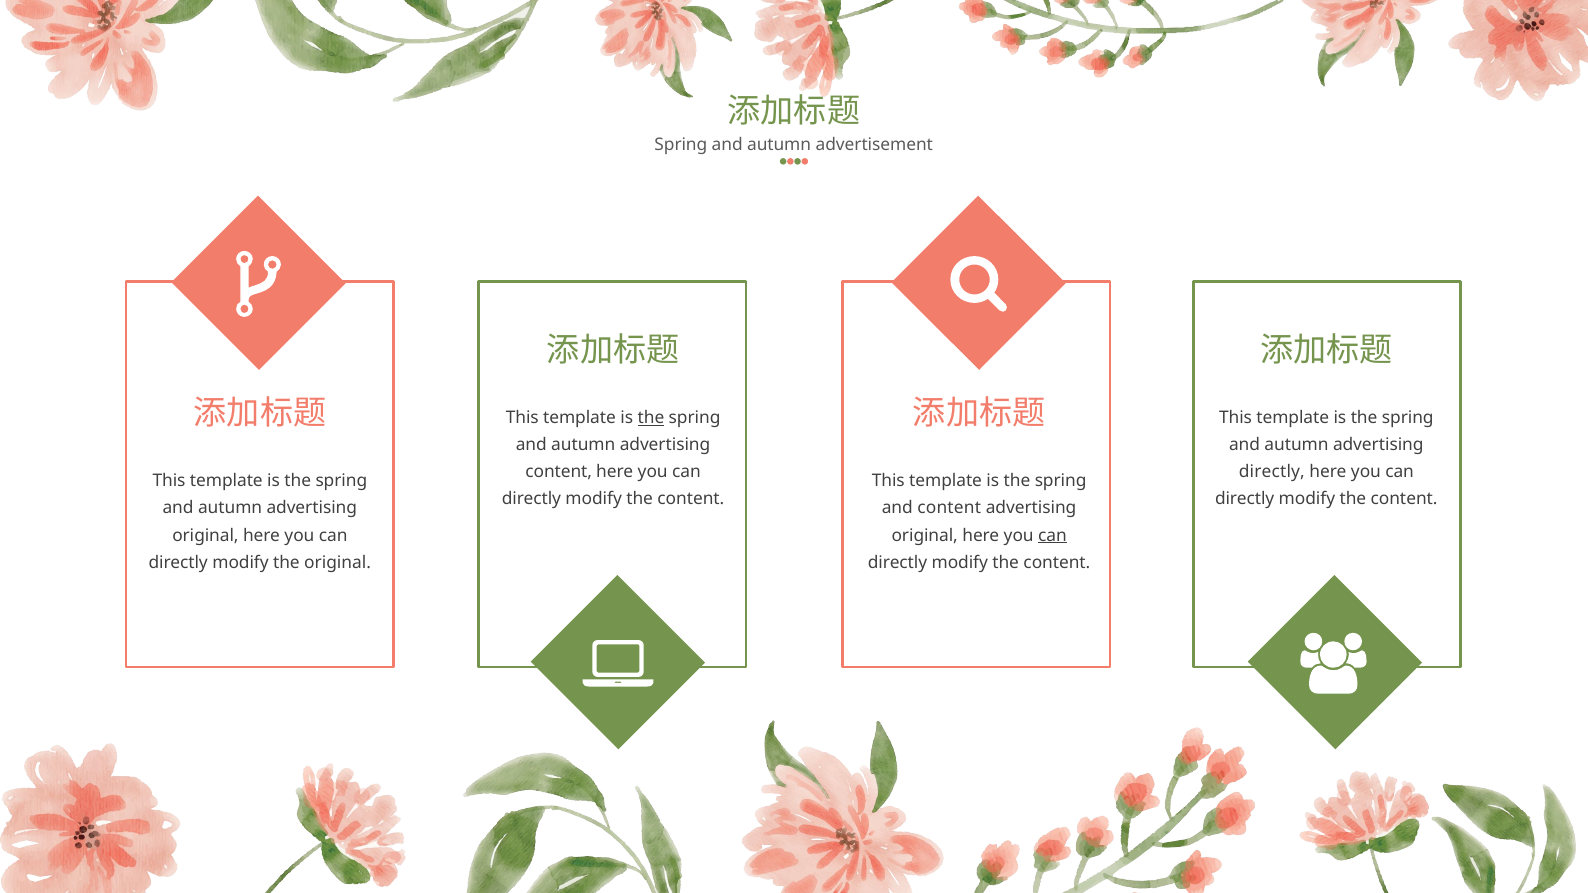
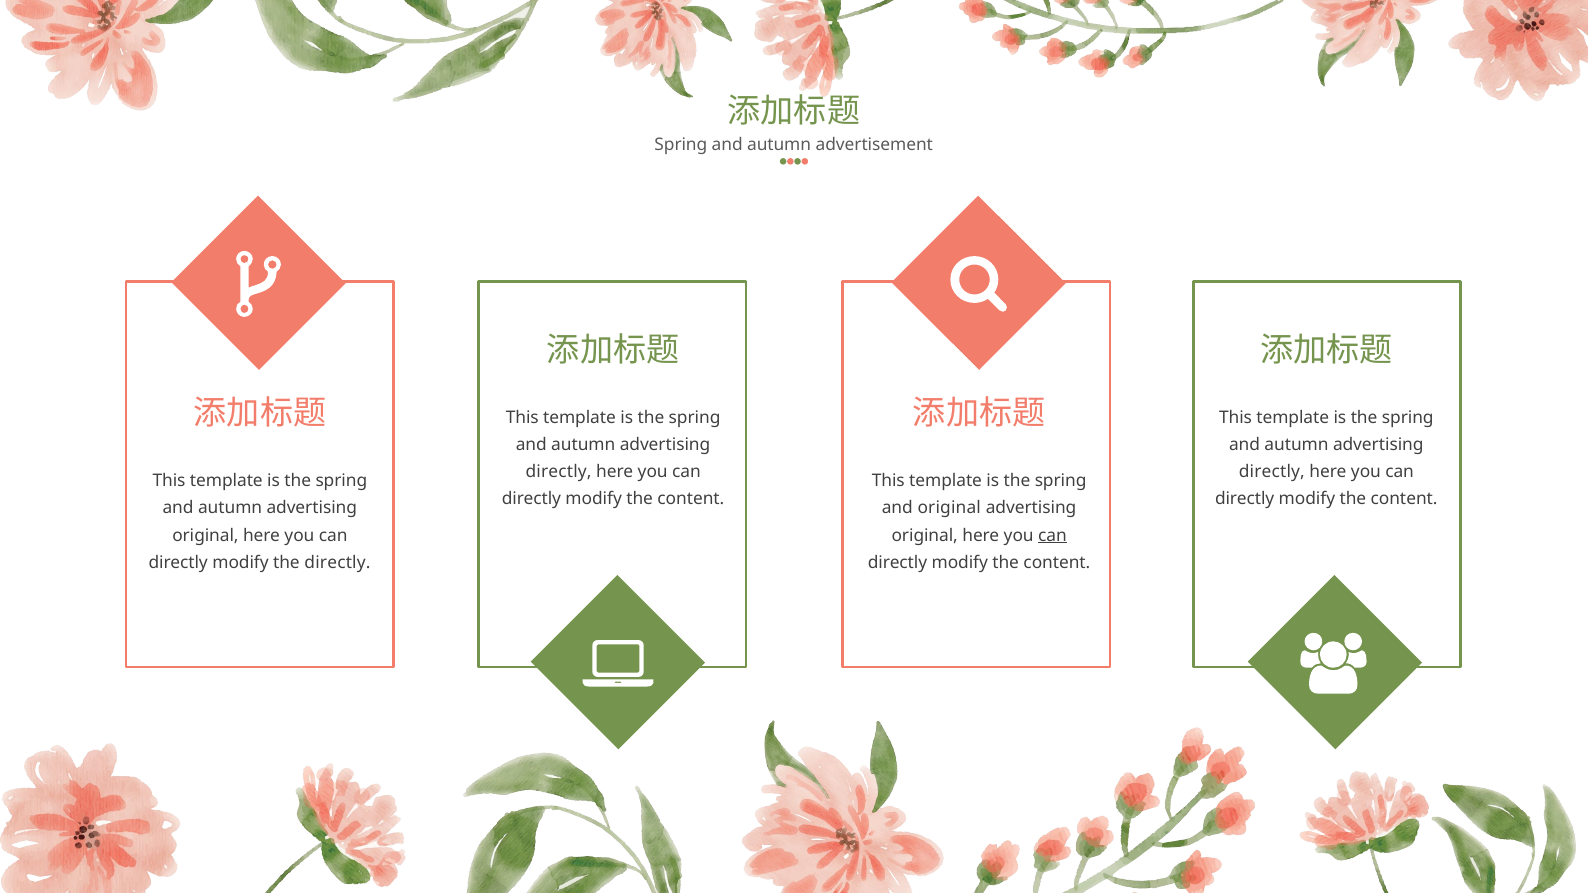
the underline: present -> none (651, 418)
content: content -> directly (559, 472)
and content: content -> original (949, 508)
the original: original -> directly (338, 562)
